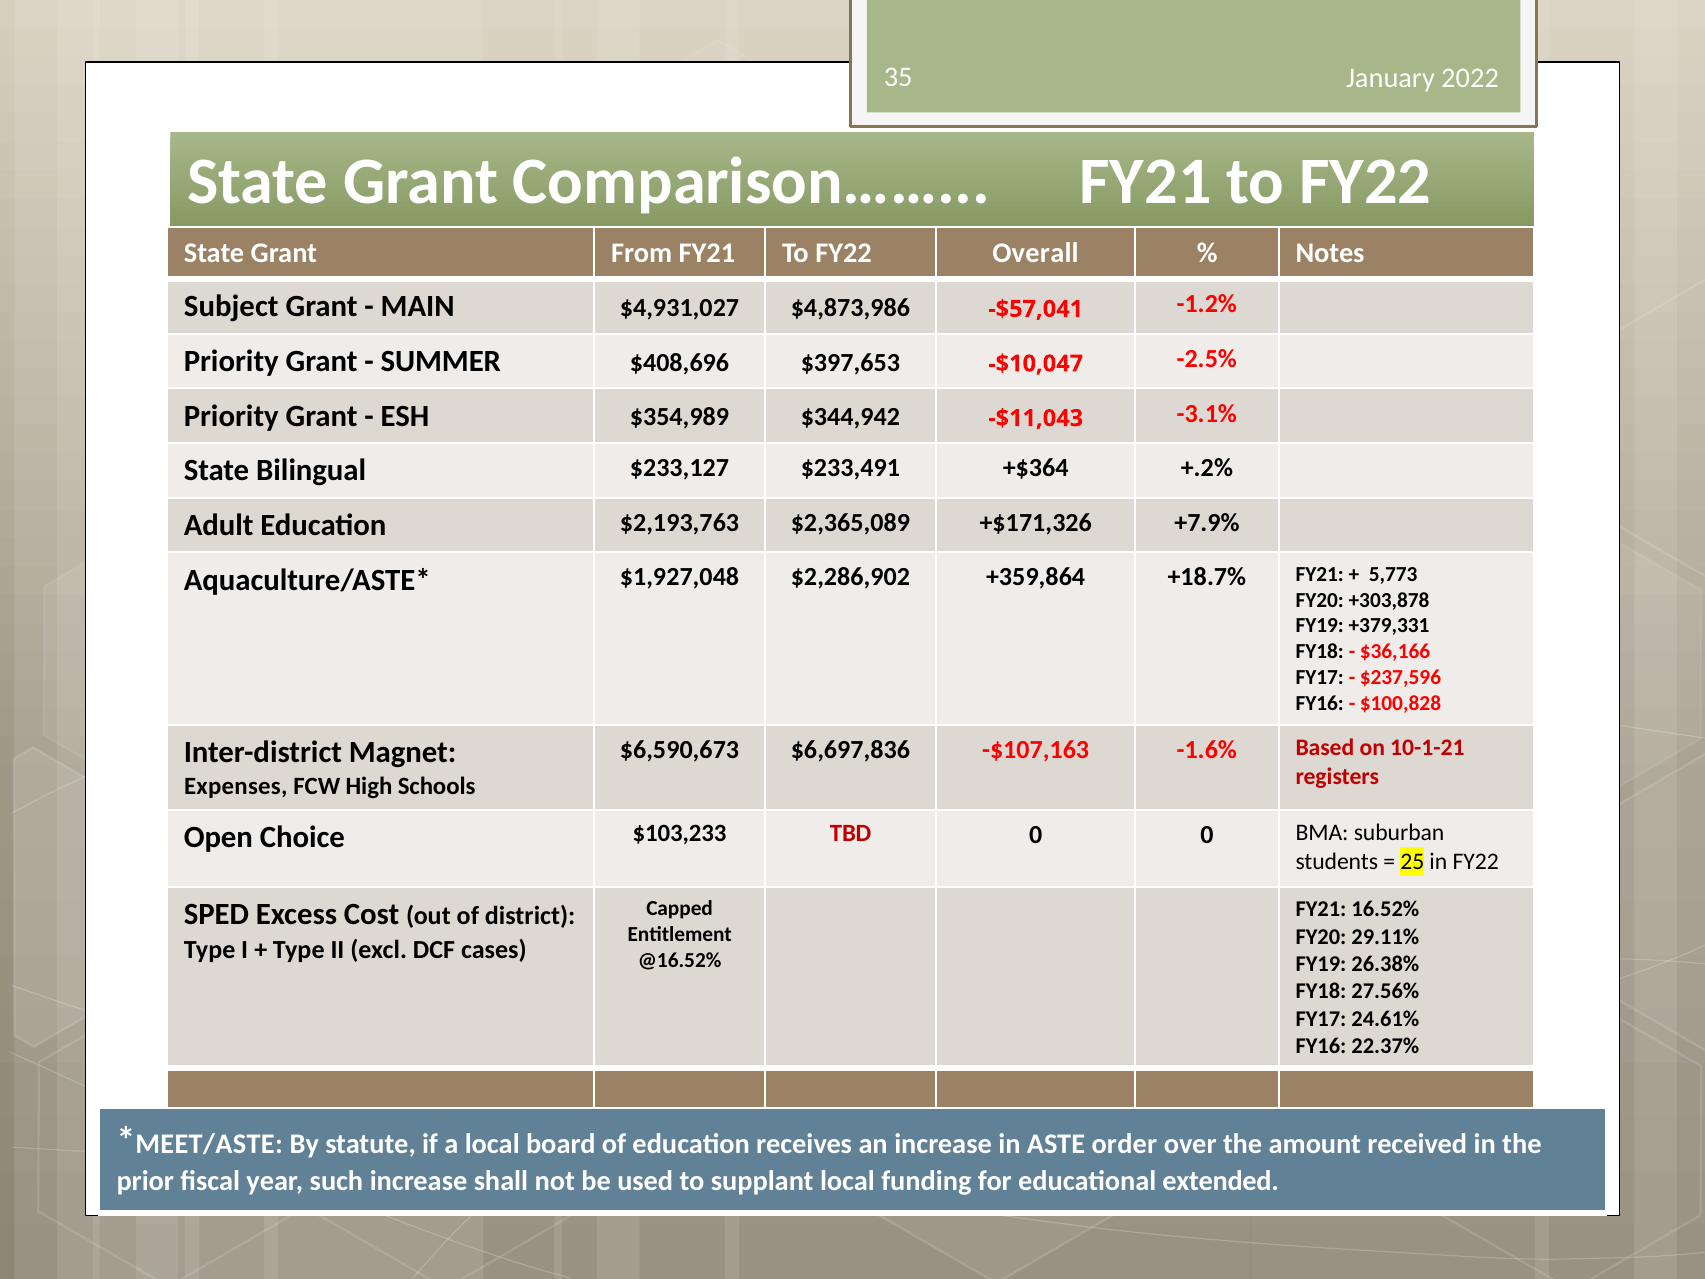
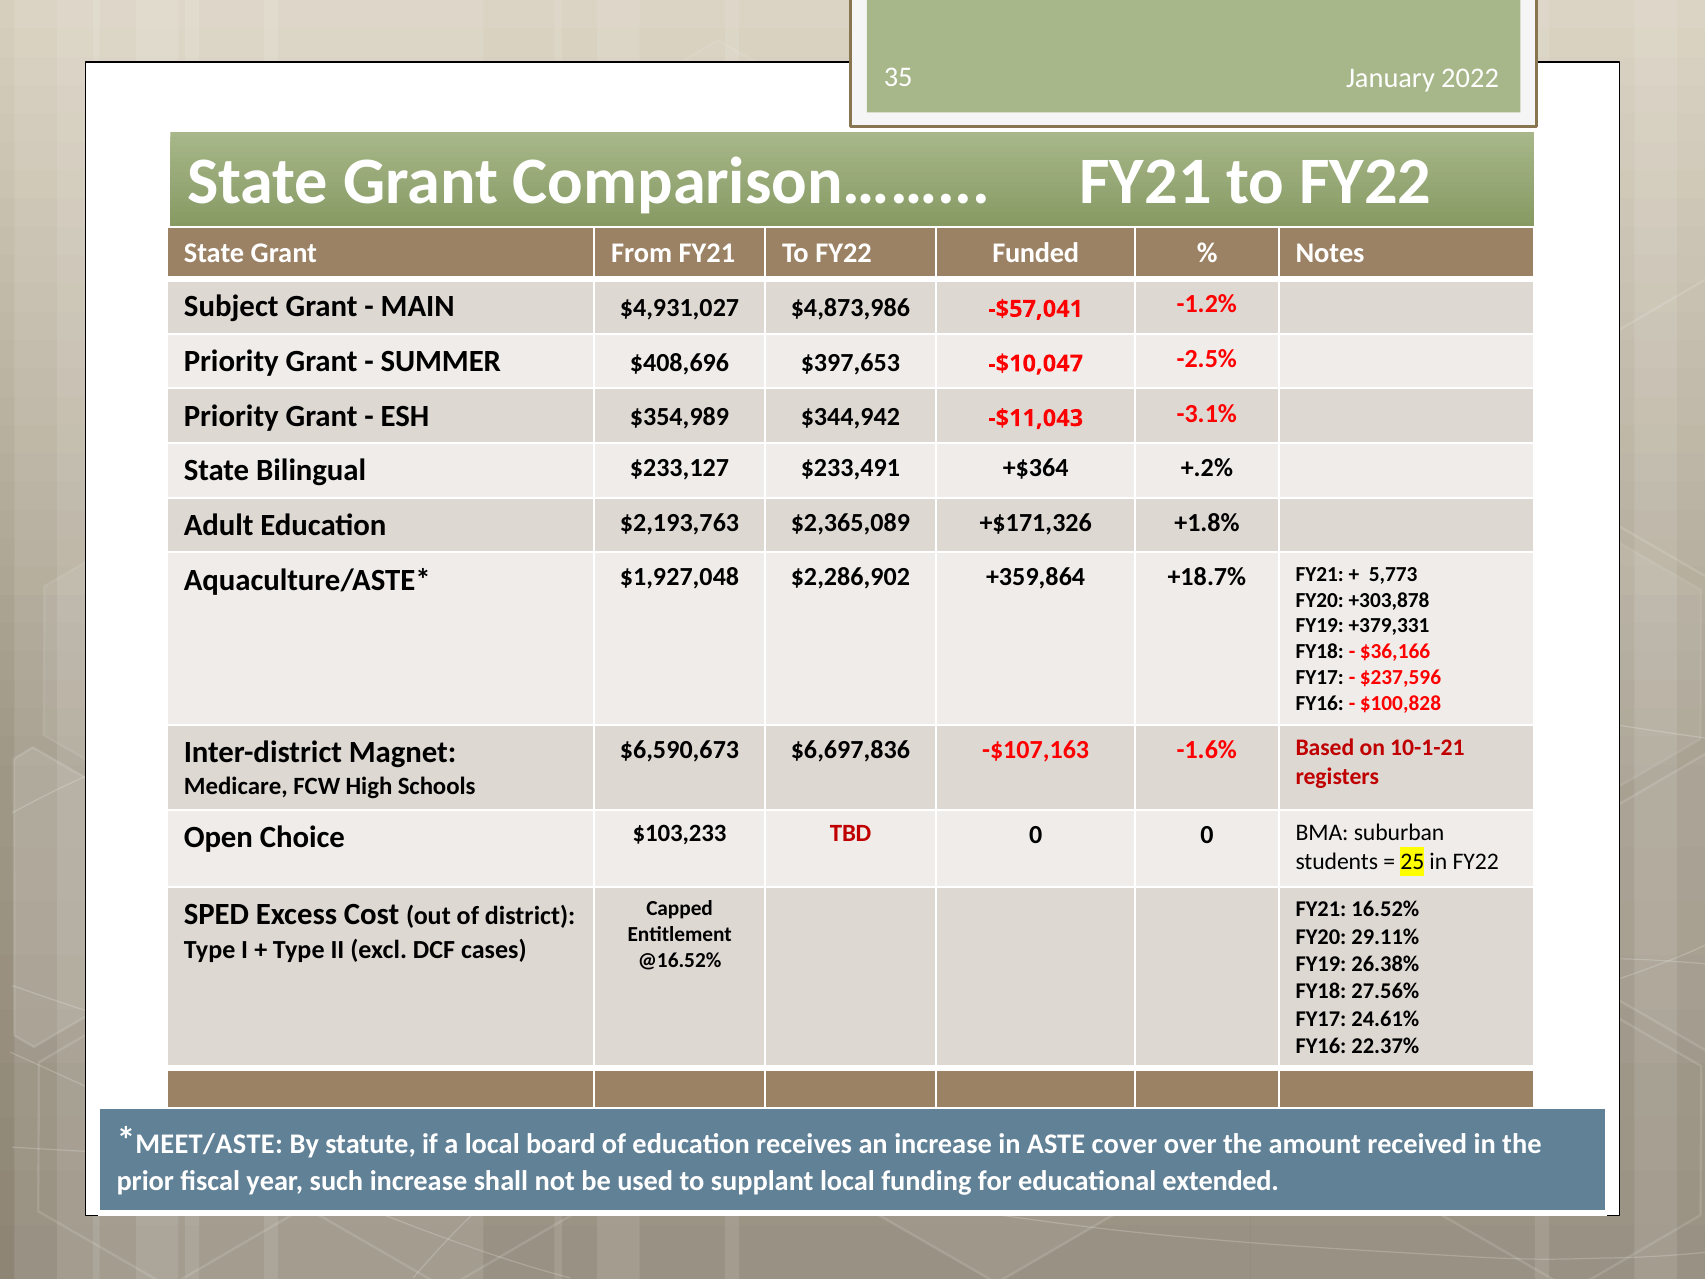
Overall: Overall -> Funded (1036, 253)
+7.9%: +7.9% -> +1.8% (1207, 523)
Expenses: Expenses -> Medicare (236, 786)
order: order -> cover (1124, 1144)
